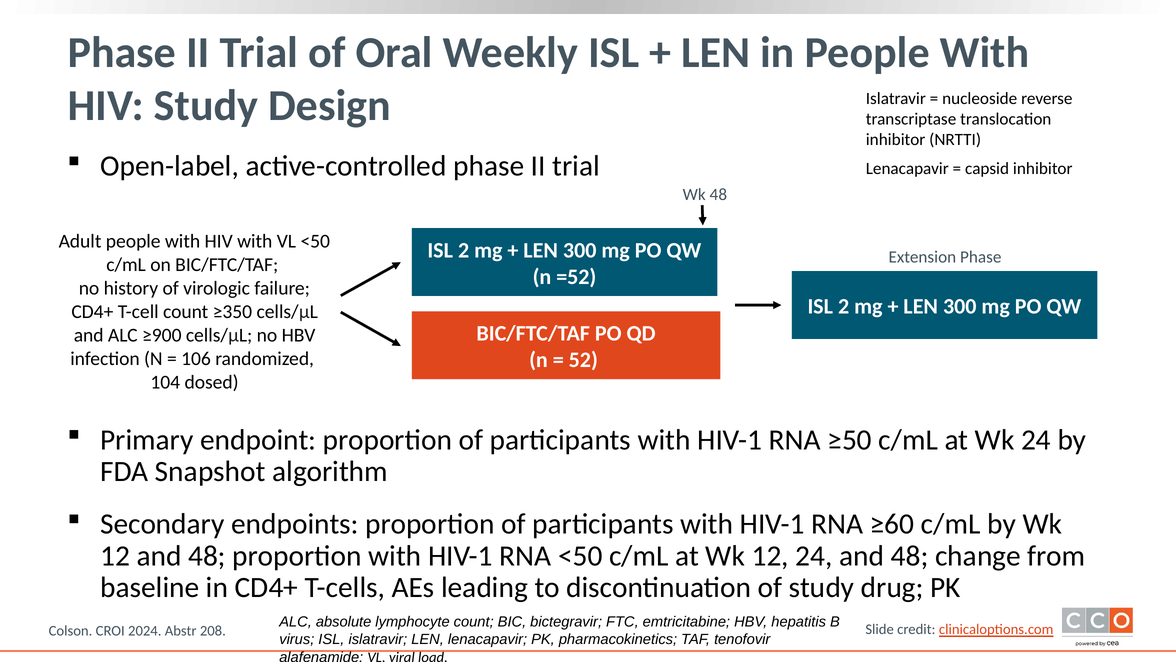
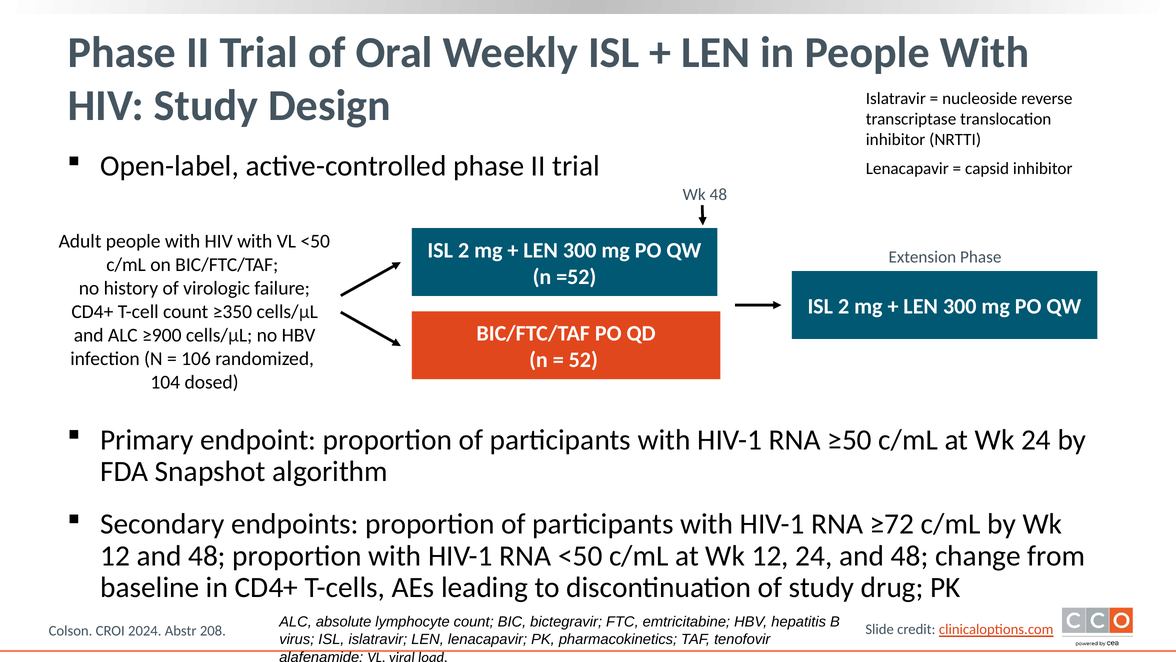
≥60: ≥60 -> ≥72 (892, 524)
